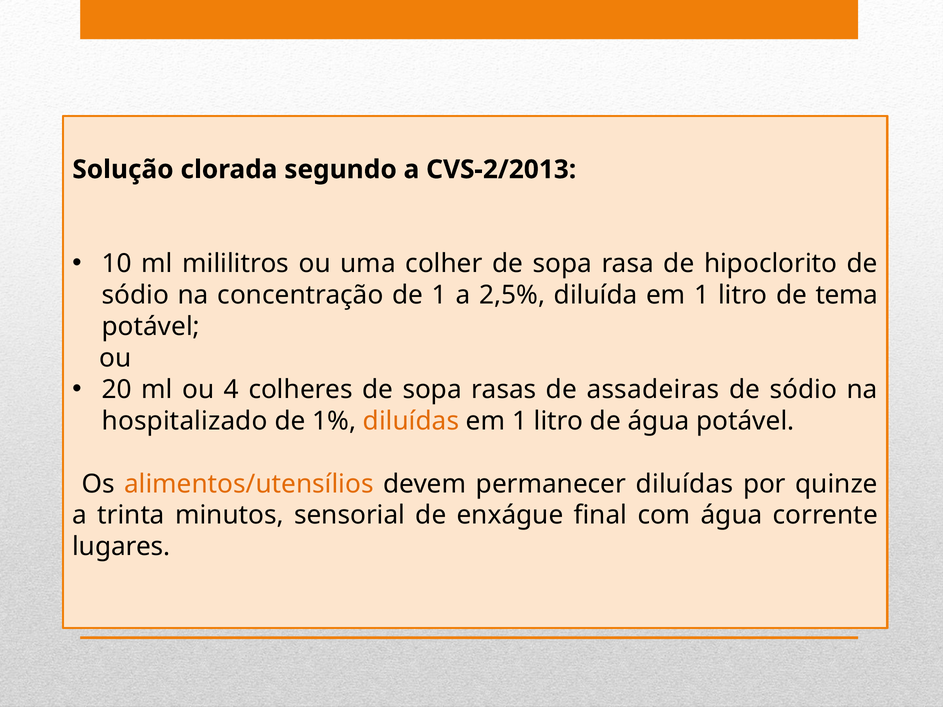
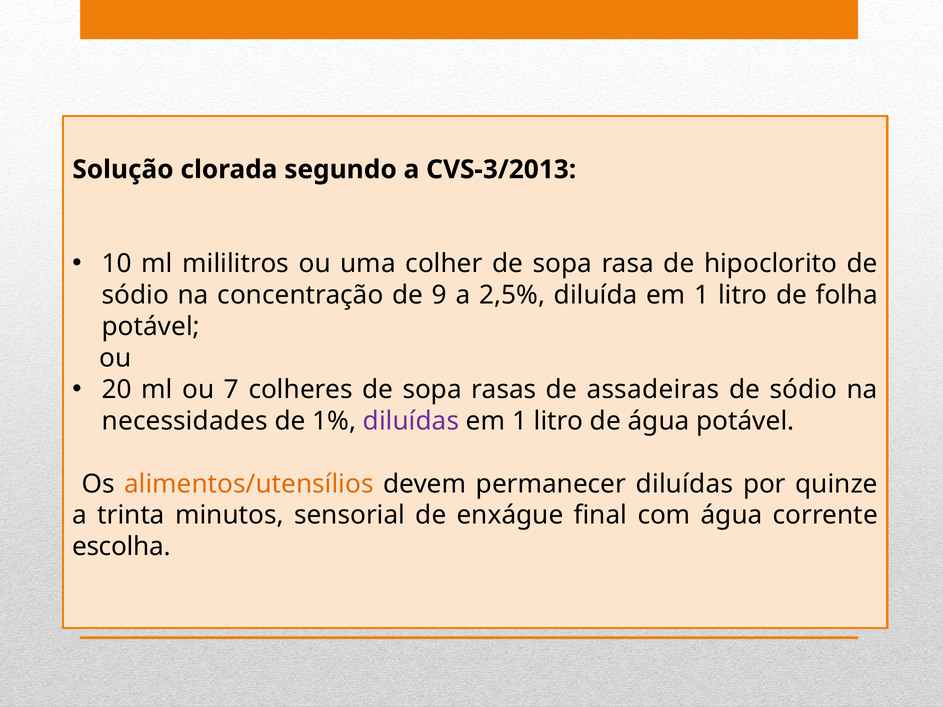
CVS-2/2013: CVS-2/2013 -> CVS-3/2013 (501, 170)
de 1: 1 -> 9 (439, 295)
tema: tema -> folha (847, 295)
4: 4 -> 7 (231, 390)
hospitalizado: hospitalizado -> necessidades (185, 421)
diluídas colour: orange -> purple (411, 421)
lugares: lugares -> escolha (121, 547)
